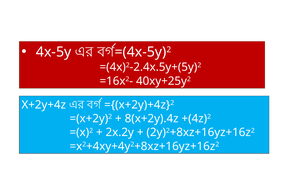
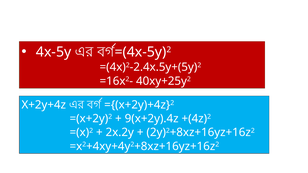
8(x+2y).4z: 8(x+2y).4z -> 9(x+2y).4z (152, 119)
